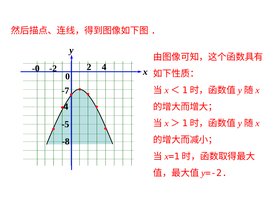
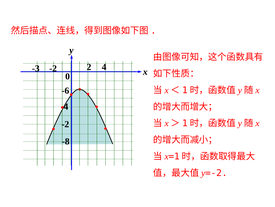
-0: -0 -> -3 (36, 68)
-7: -7 -> -6 (65, 90)
-5: -5 -> -2 (65, 124)
